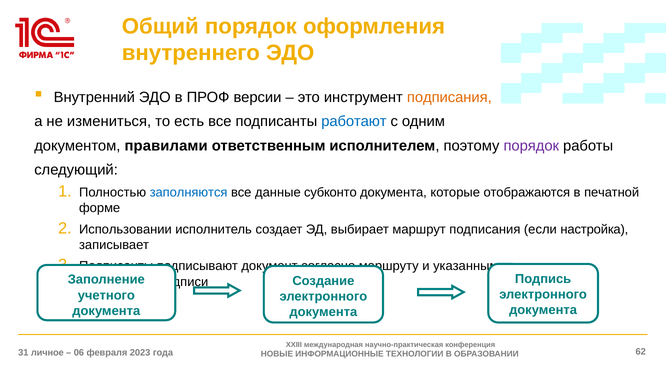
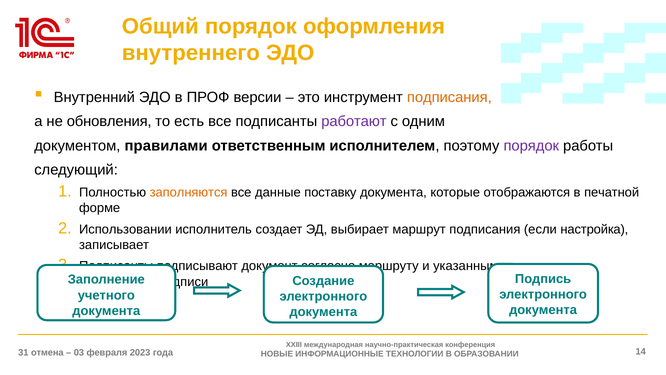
измениться: измениться -> обновления (109, 121)
работают colour: blue -> purple (354, 121)
заполняются colour: blue -> orange (189, 192)
субконто: субконто -> поставку (330, 192)
личное: личное -> отмена (47, 352)
06: 06 -> 03 (79, 352)
62: 62 -> 14 (641, 352)
